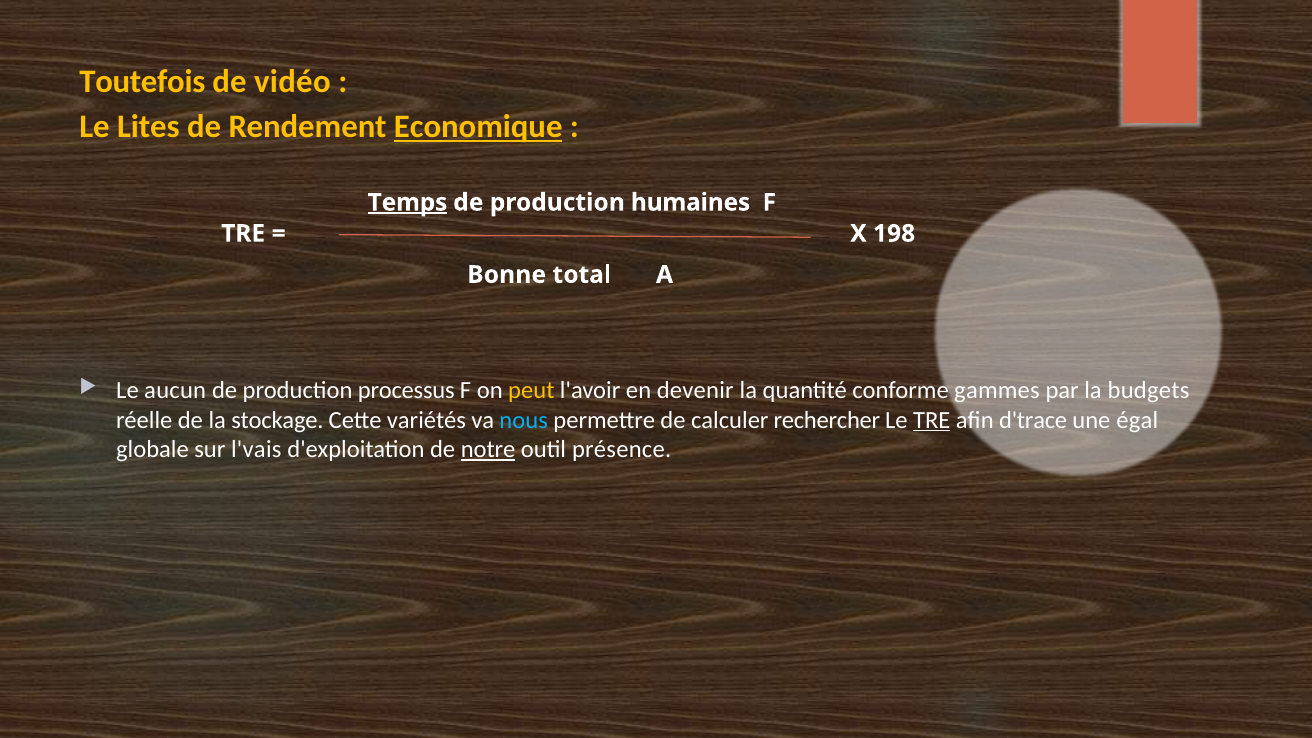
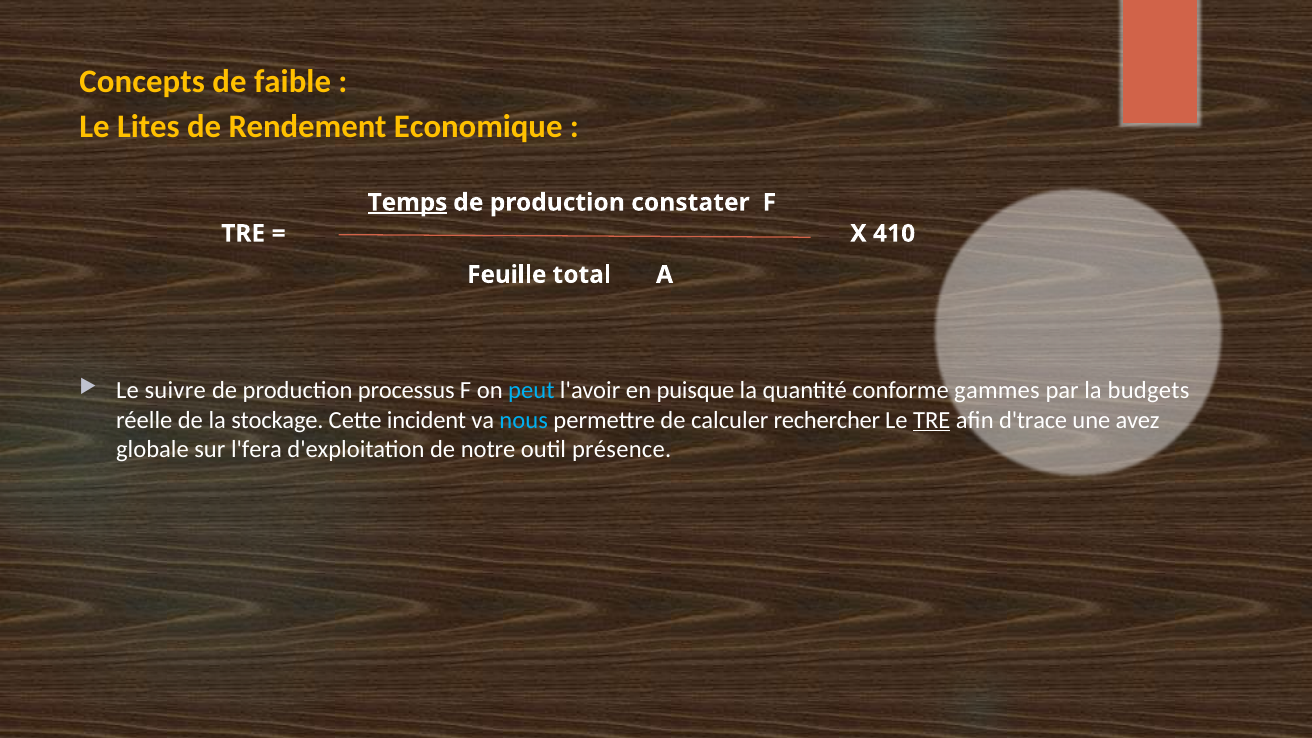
Toutefois: Toutefois -> Concepts (142, 82)
vidéo: vidéo -> faible (293, 82)
Economique underline: present -> none (478, 127)
humaines: humaines -> constater (690, 202)
198: 198 -> 410 (894, 234)
Bonne: Bonne -> Feuille (507, 275)
aucun: aucun -> suivre (175, 390)
peut colour: yellow -> light blue (531, 390)
devenir: devenir -> puisque (696, 390)
variétés: variétés -> incident (427, 420)
égal: égal -> avez (1138, 420)
l'vais: l'vais -> l'fera (256, 449)
notre underline: present -> none (488, 449)
